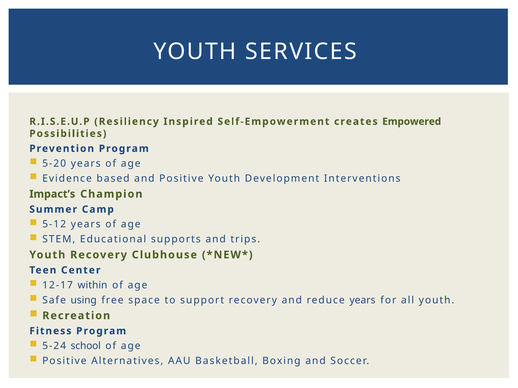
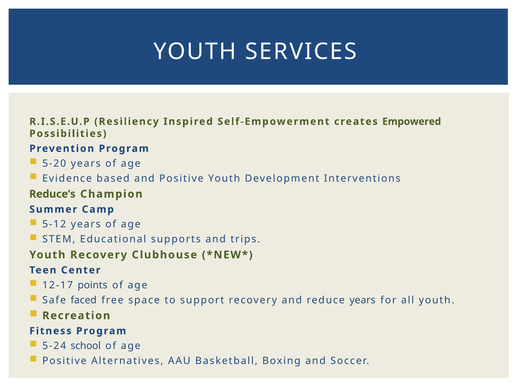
Impact’s: Impact’s -> Reduce’s (52, 194)
within: within -> points (93, 285)
using: using -> faced (84, 300)
